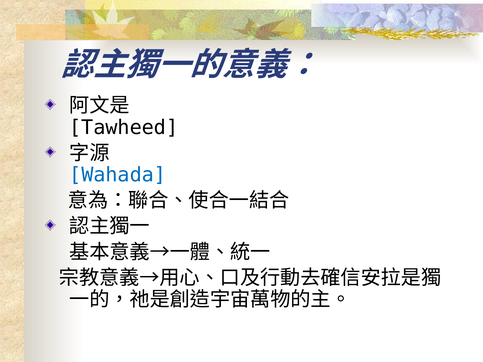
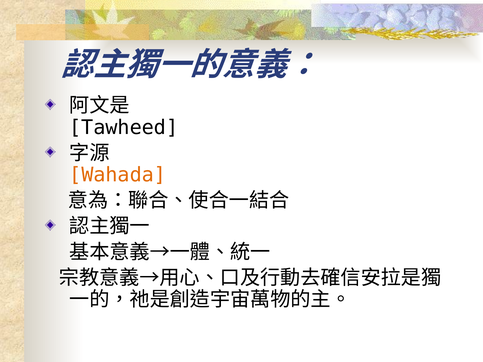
Wahada colour: blue -> orange (118, 175)
